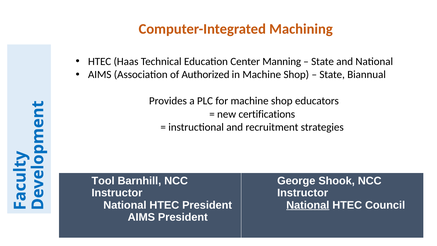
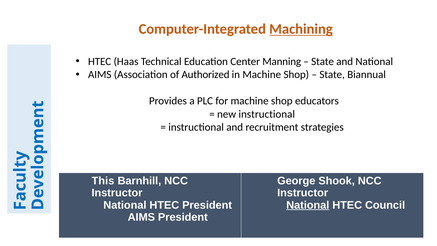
Machining underline: none -> present (301, 29)
new certifications: certifications -> instructional (267, 114)
Tool: Tool -> This (103, 181)
